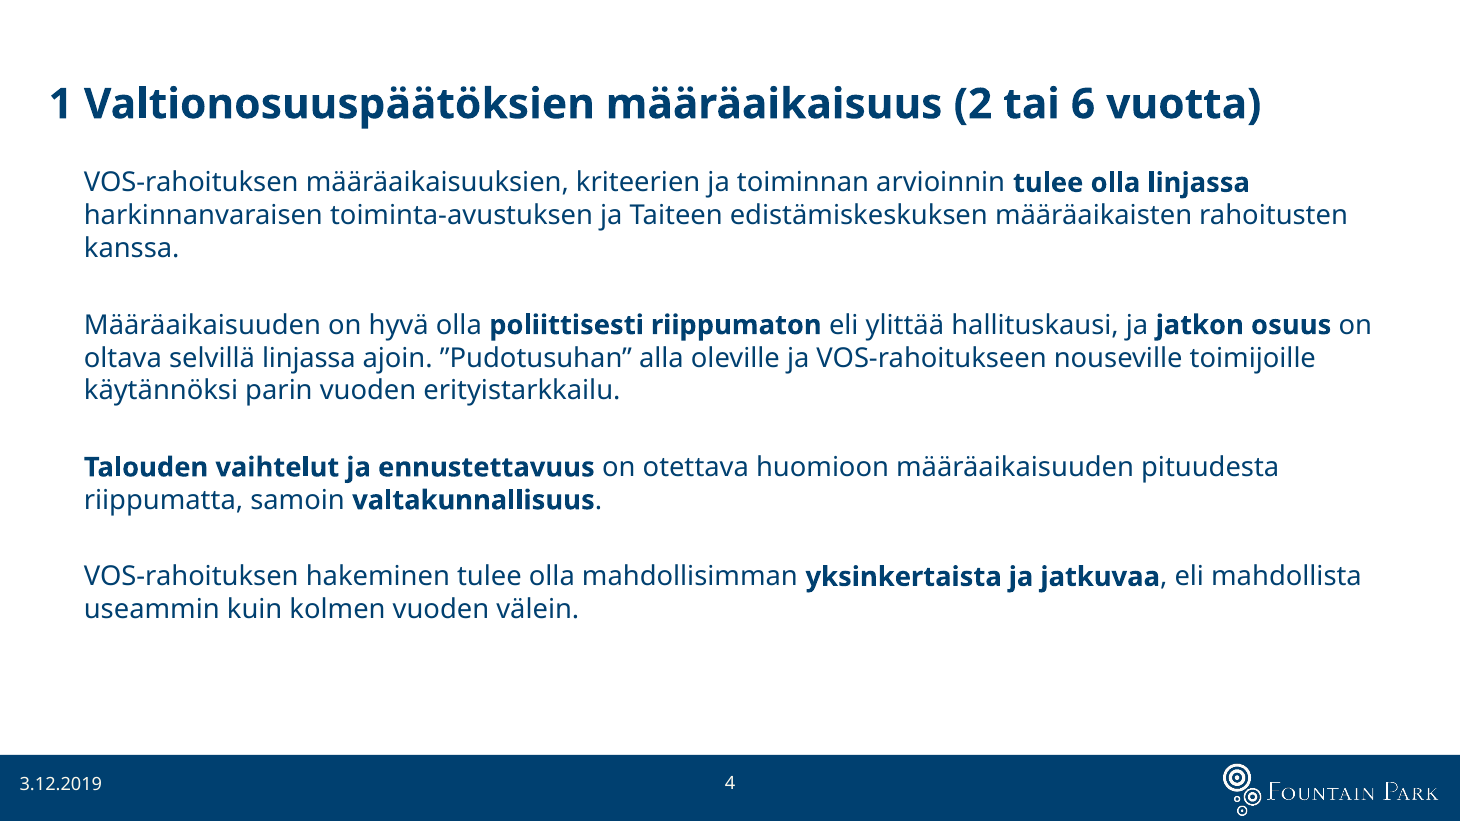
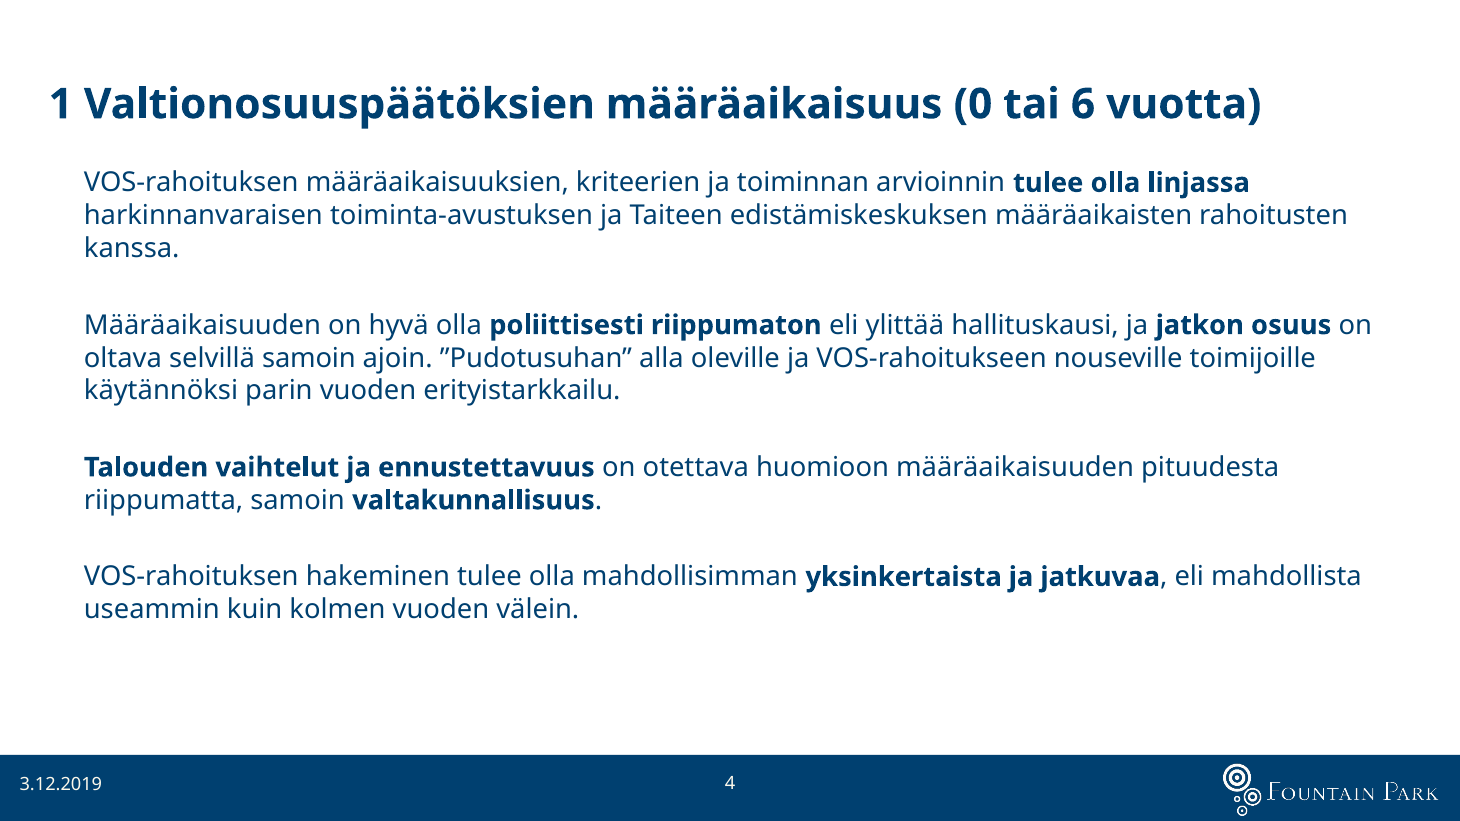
2: 2 -> 0 (973, 104)
selvillä linjassa: linjassa -> samoin (309, 358)
